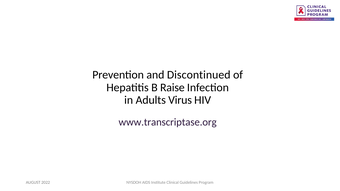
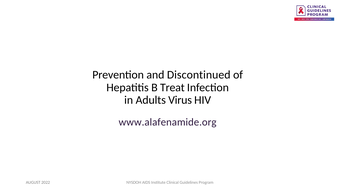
Raise: Raise -> Treat (172, 88)
www.transcriptase.org: www.transcriptase.org -> www.alafenamide.org (168, 122)
